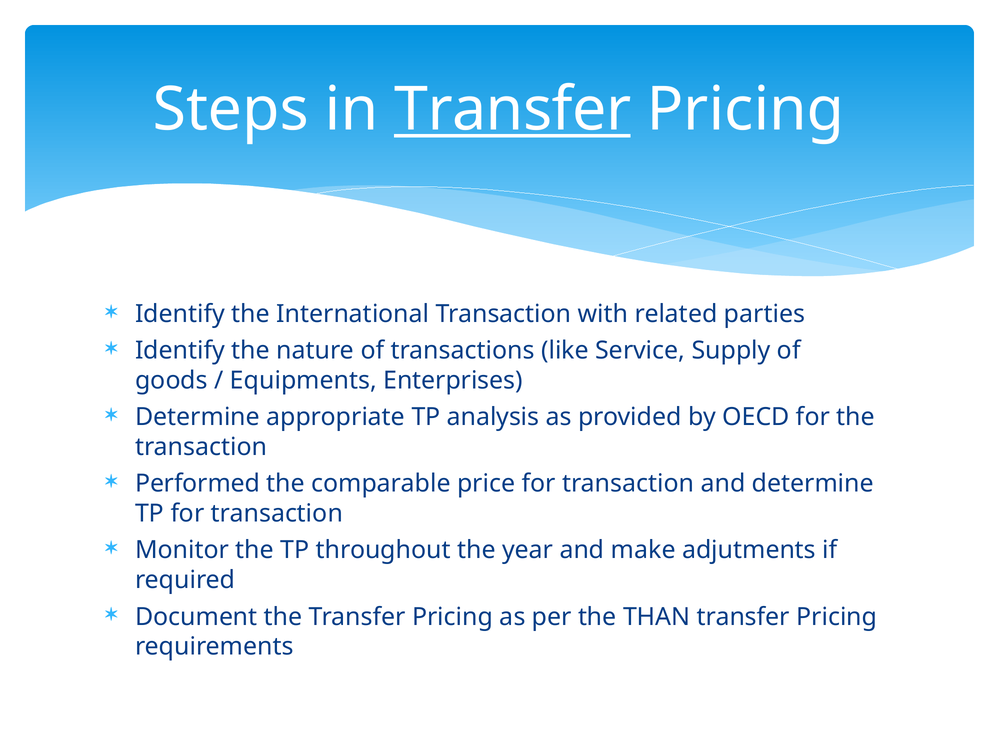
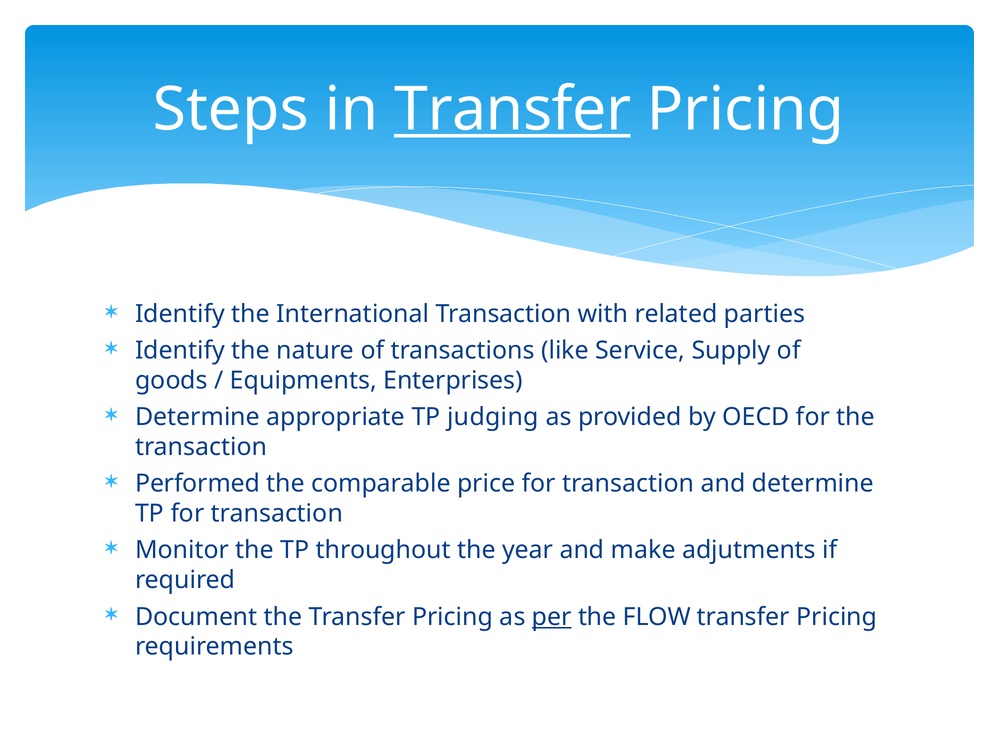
analysis: analysis -> judging (493, 417)
per underline: none -> present (552, 616)
THAN: THAN -> FLOW (657, 616)
